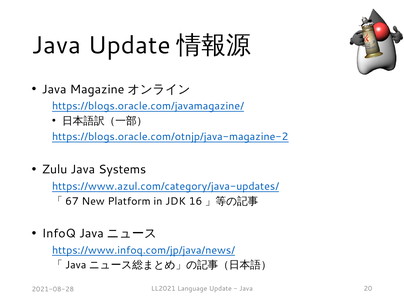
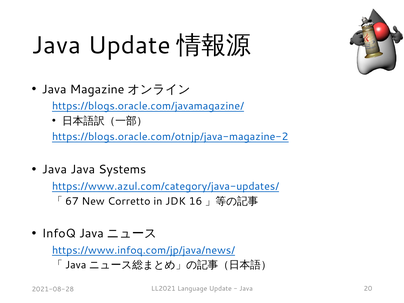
Zulu: Zulu -> Java (54, 170)
Platform: Platform -> Corretto (129, 201)
